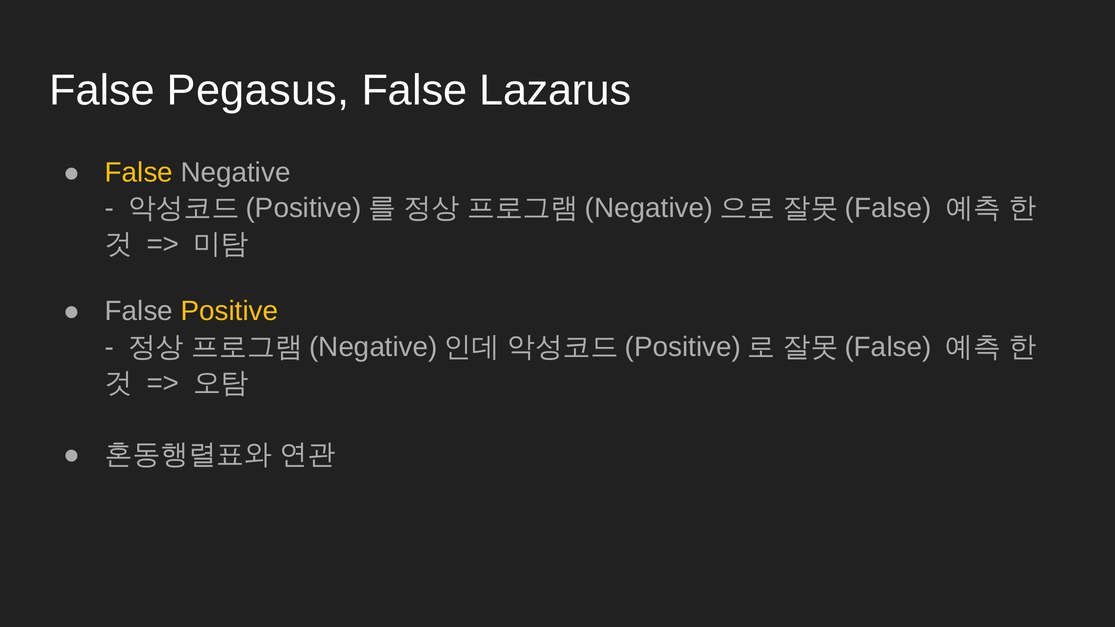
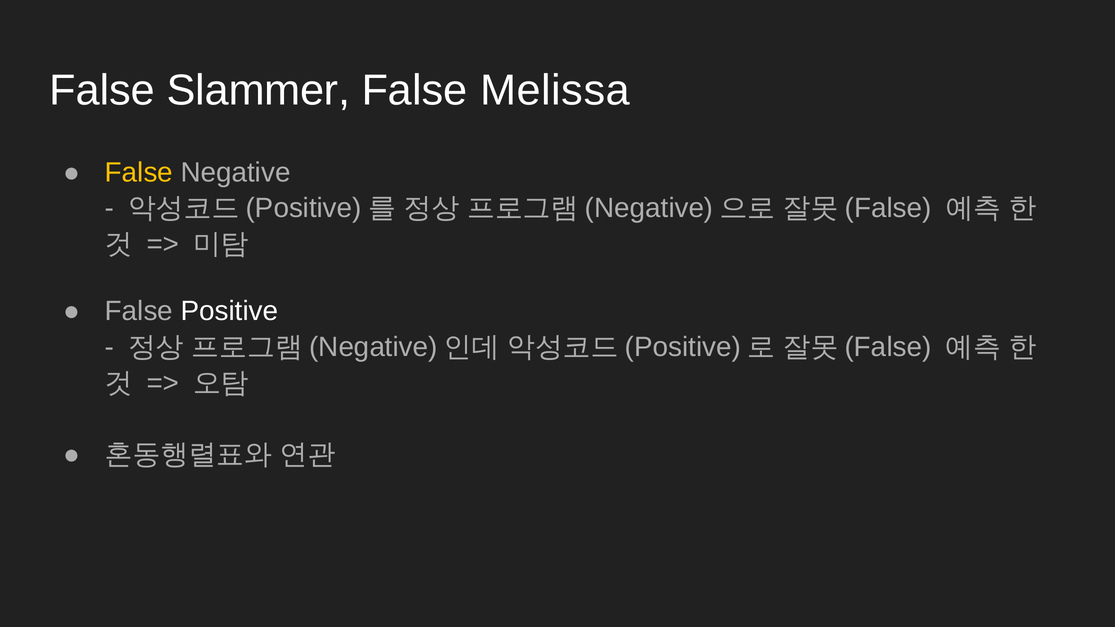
Pegasus: Pegasus -> Slammer (258, 90)
Lazarus: Lazarus -> Melissa (555, 90)
Positive colour: yellow -> white (229, 311)
